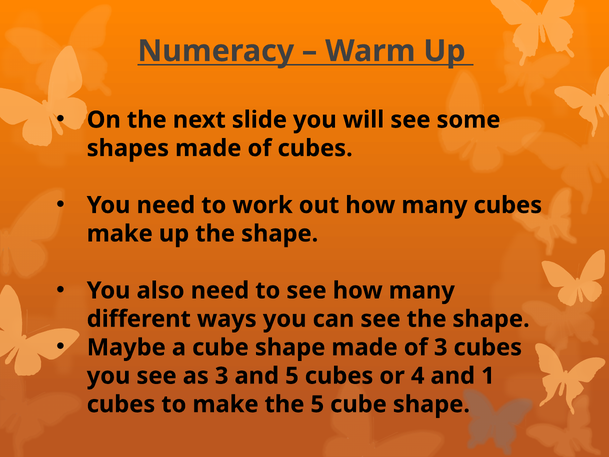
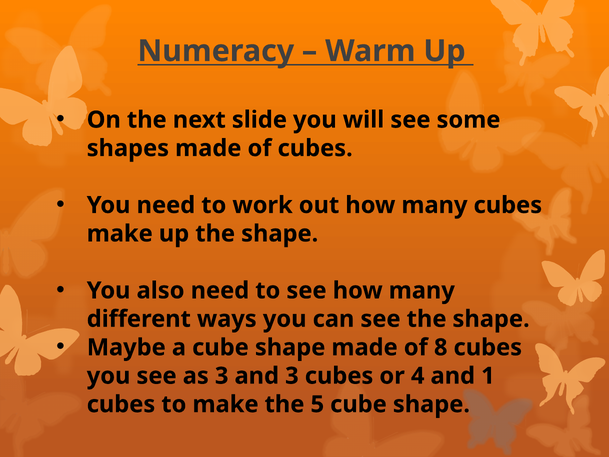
of 3: 3 -> 8 (441, 347)
and 5: 5 -> 3 (292, 376)
